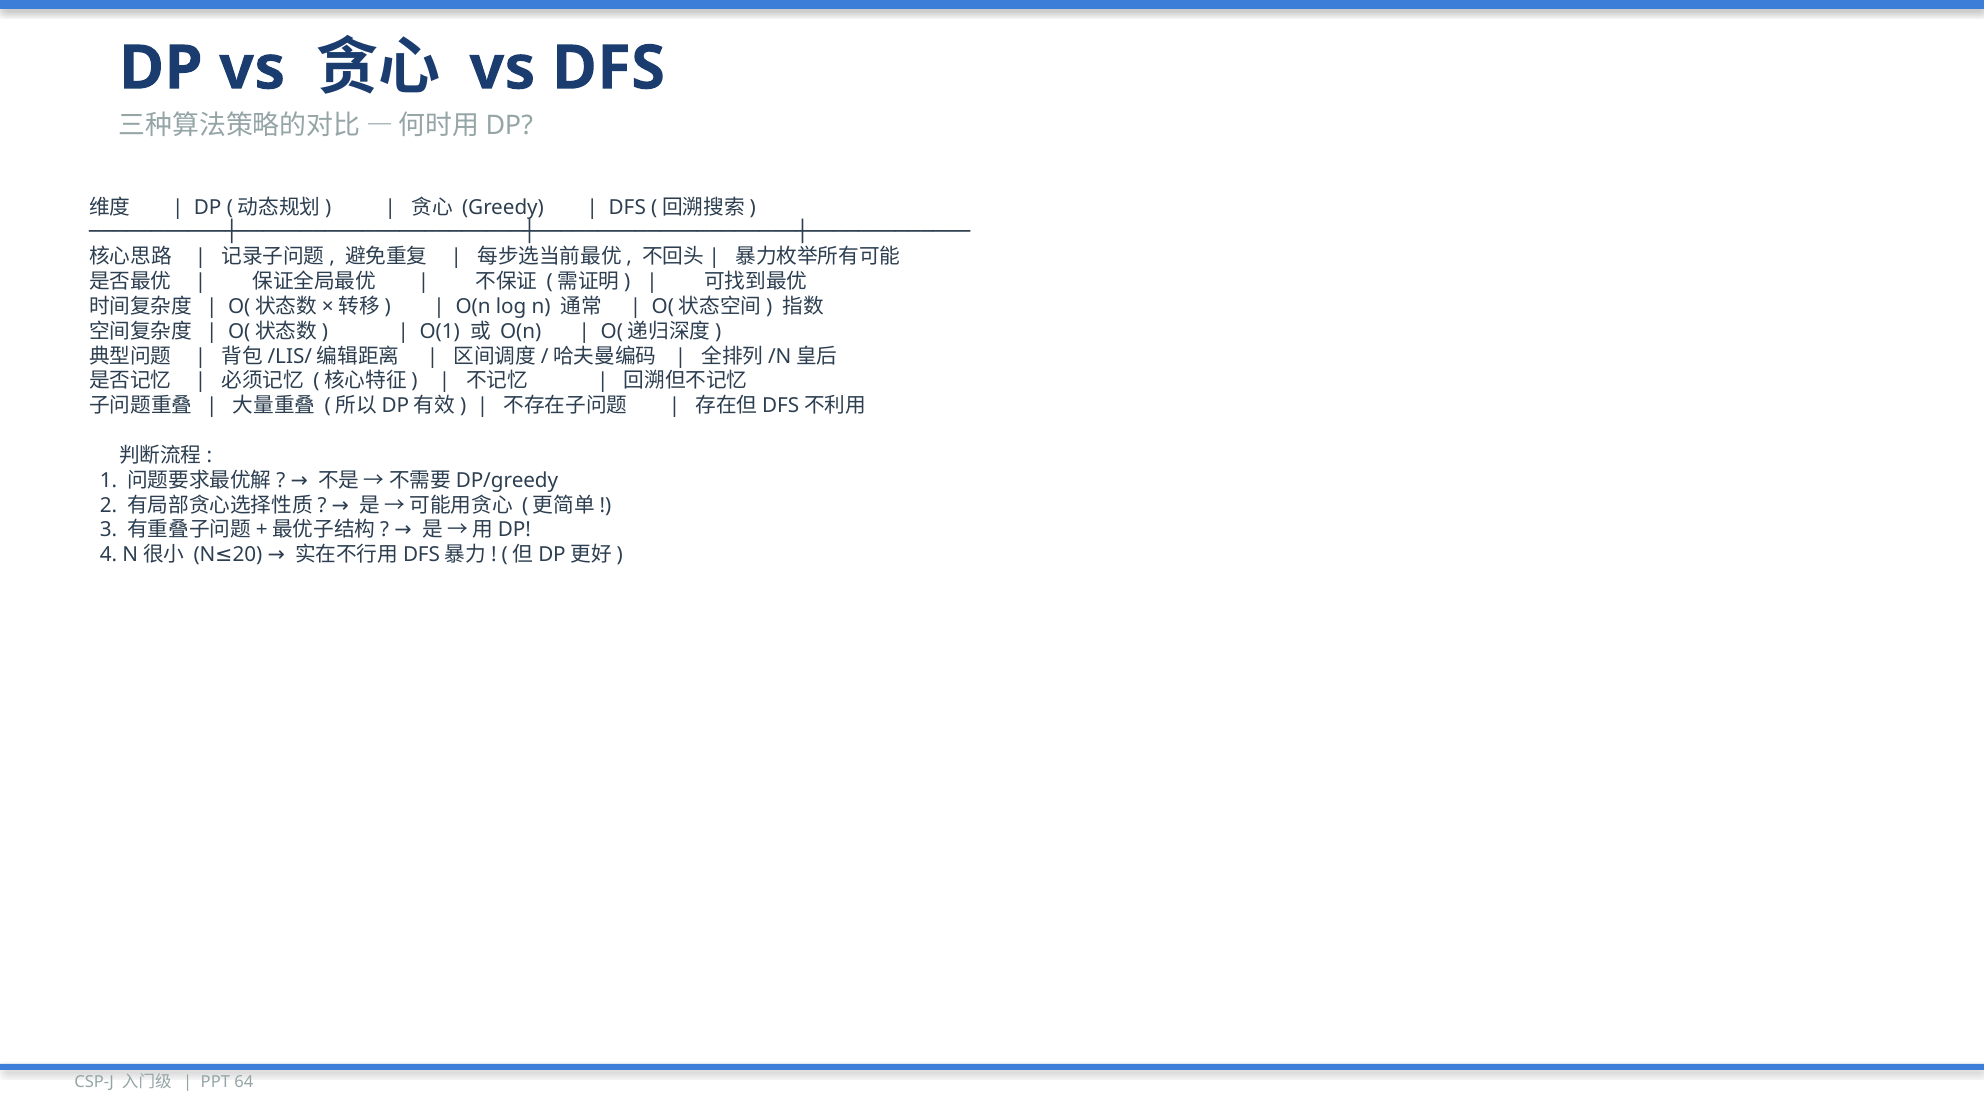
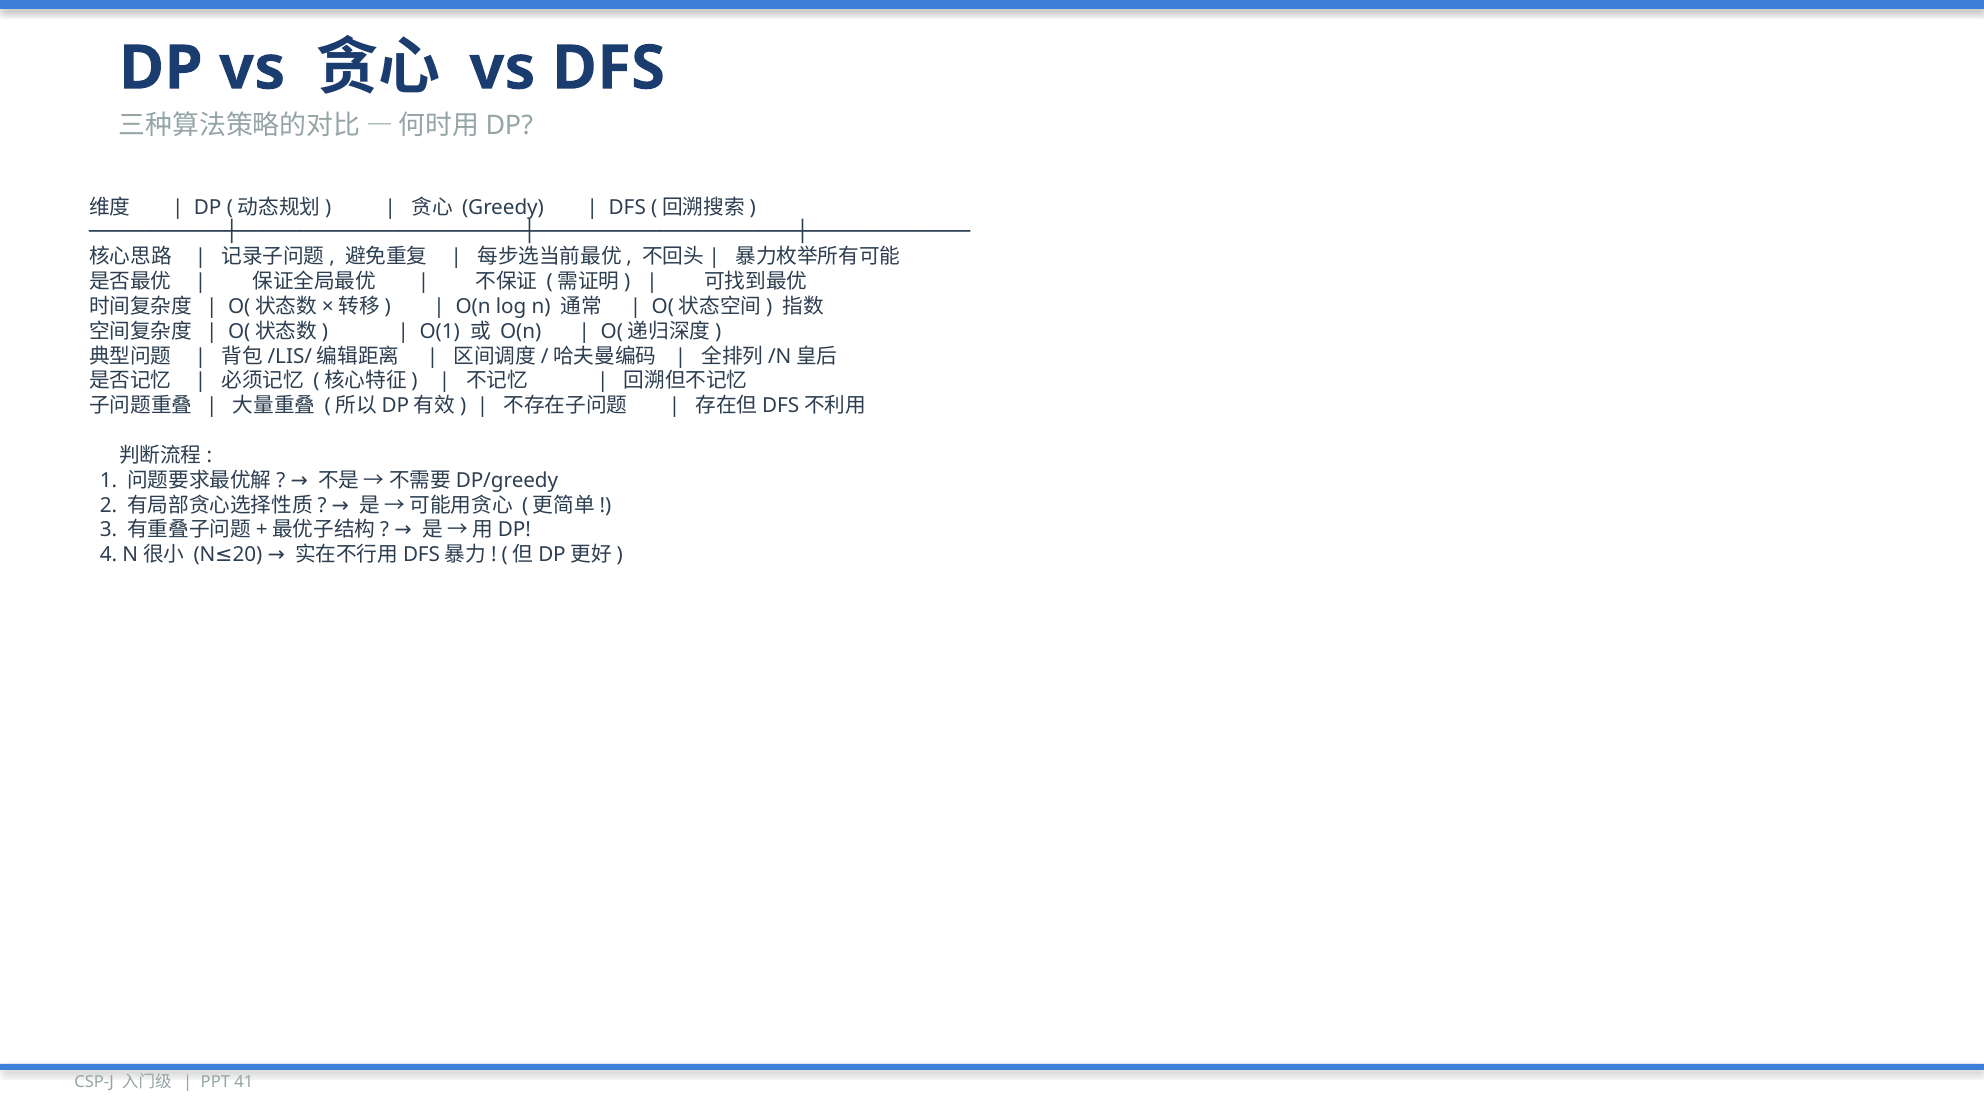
64: 64 -> 41 (244, 1082)
